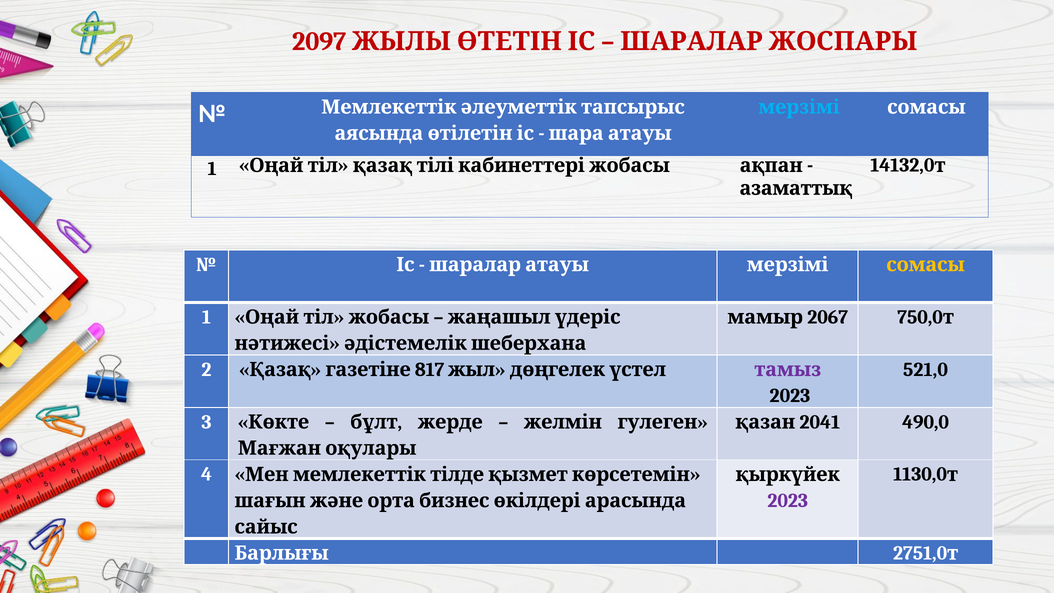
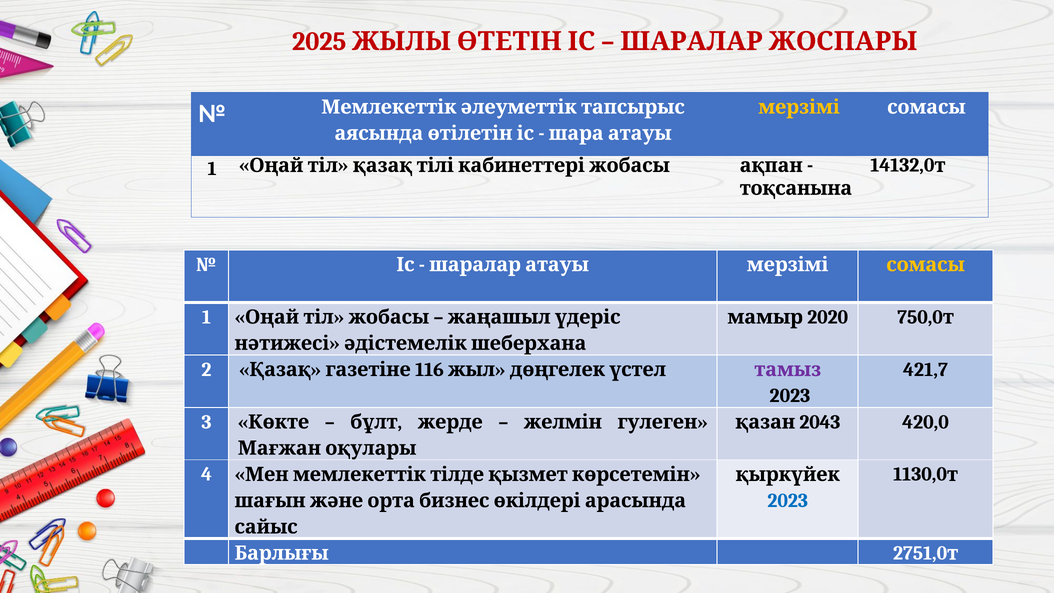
2097: 2097 -> 2025 (319, 41)
мерзімі colour: light blue -> yellow (799, 107)
азаматтық: азаматтық -> тоқсанына (796, 188)
2067: 2067 -> 2020 (828, 317)
817: 817 -> 116 (429, 369)
521,0: 521,0 -> 421,7 (925, 369)
2041: 2041 -> 2043 (820, 422)
490,0: 490,0 -> 420,0 (926, 422)
2023 colour: purple -> blue (788, 501)
